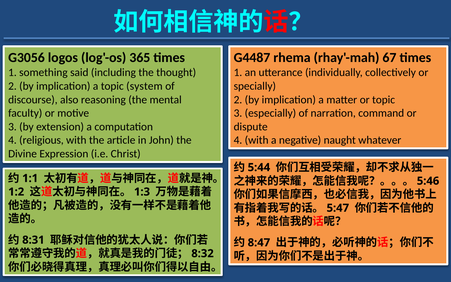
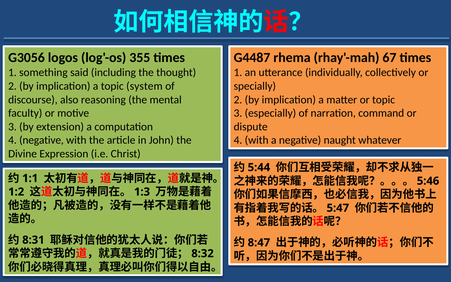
365: 365 -> 355 (140, 58)
4 religious: religious -> negative (41, 140)
